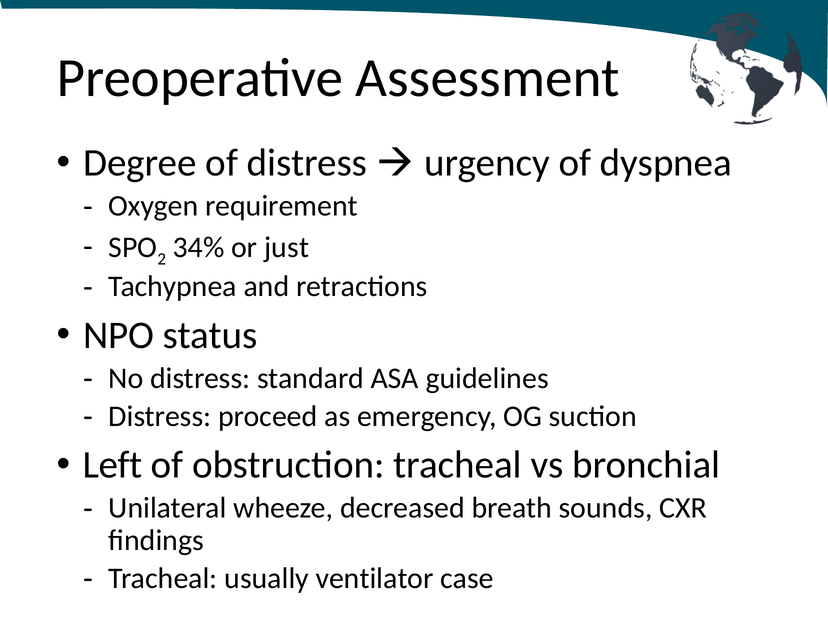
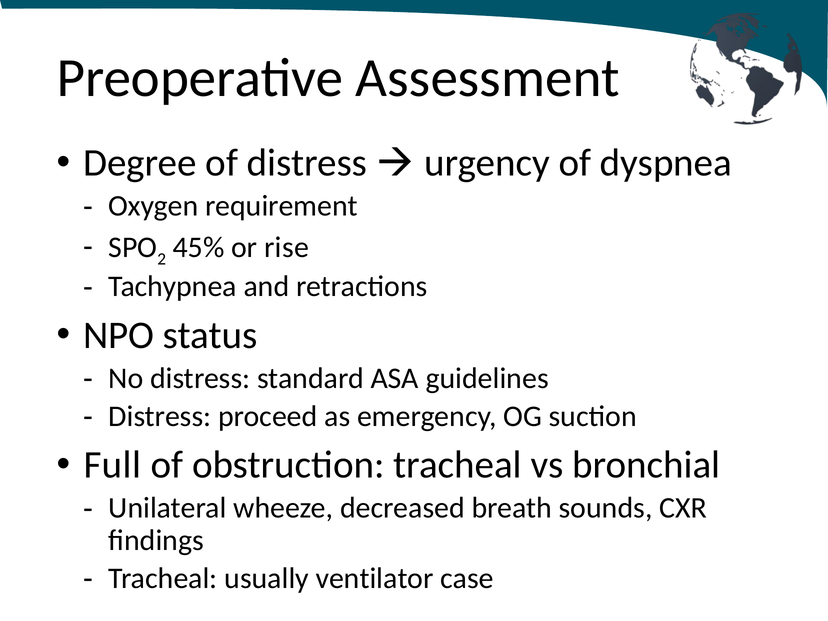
34%: 34% -> 45% (199, 248)
just: just -> rise (287, 248)
Left: Left -> Full (112, 465)
